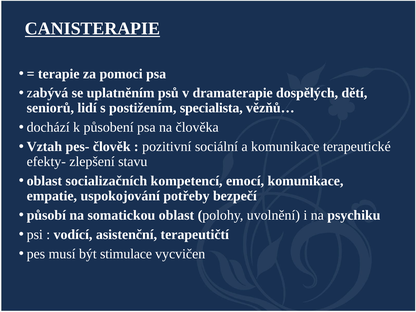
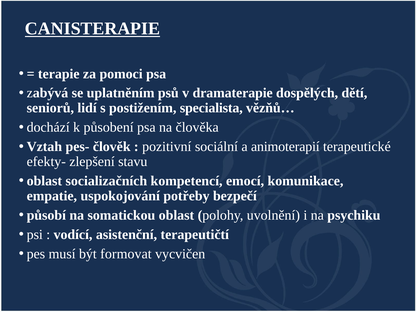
a komunikace: komunikace -> animoterapií (285, 147)
stimulace: stimulace -> formovat (126, 254)
